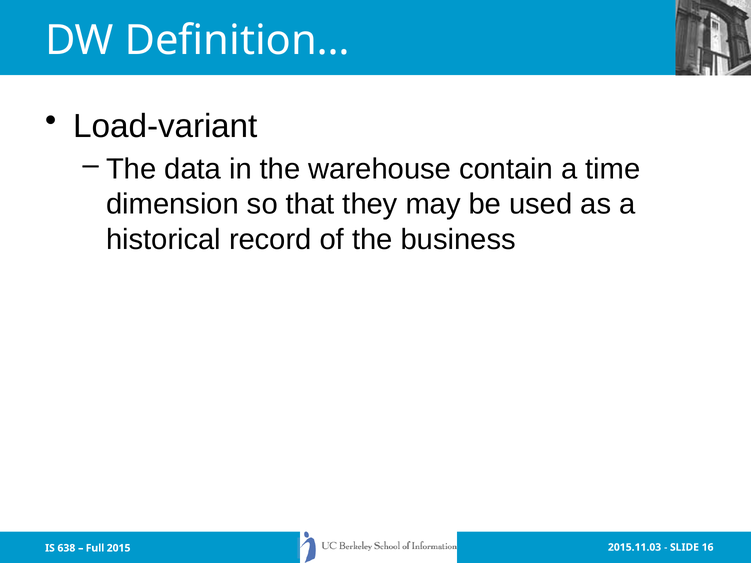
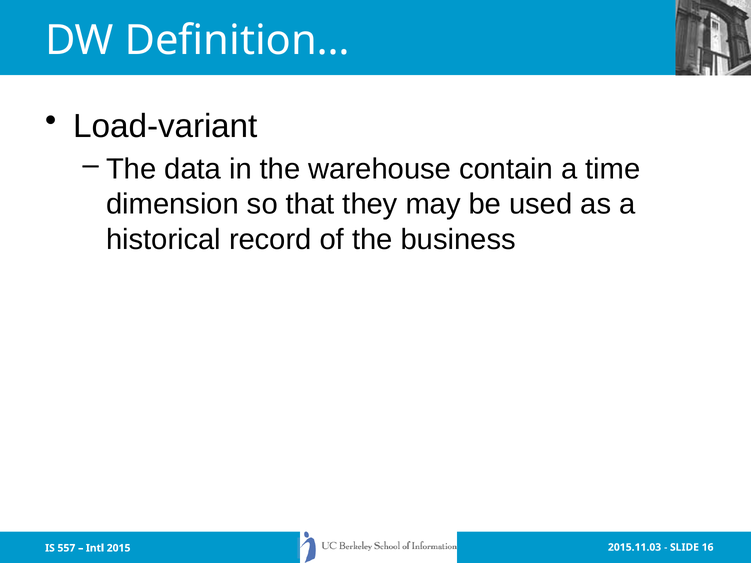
638: 638 -> 557 (66, 548)
Full: Full -> Intl (95, 548)
